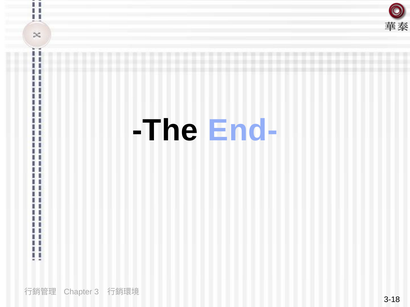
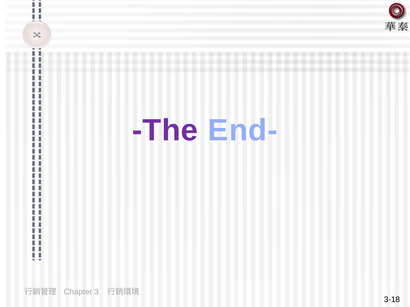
The colour: black -> purple (165, 131)
